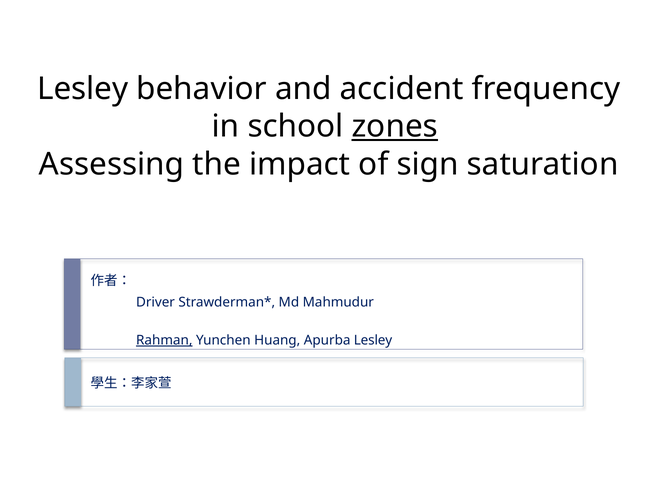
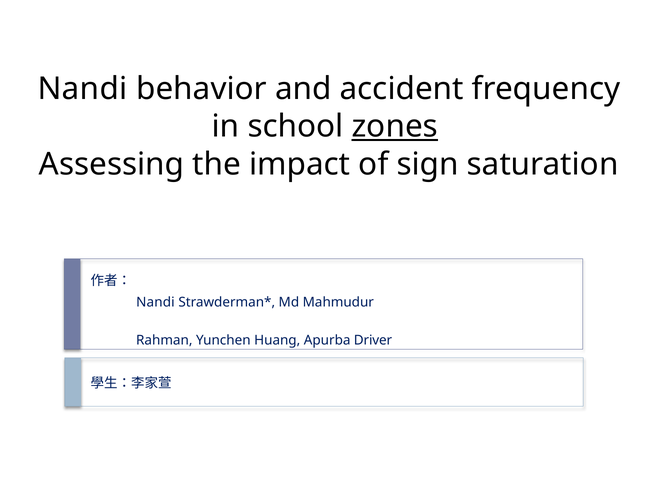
Lesley: Lesley -> Nandi (83, 89)
Driver: Driver -> Nandi (155, 302)
Rahman underline: present -> none (164, 340)
Apurba Lesley: Lesley -> Driver (373, 340)
